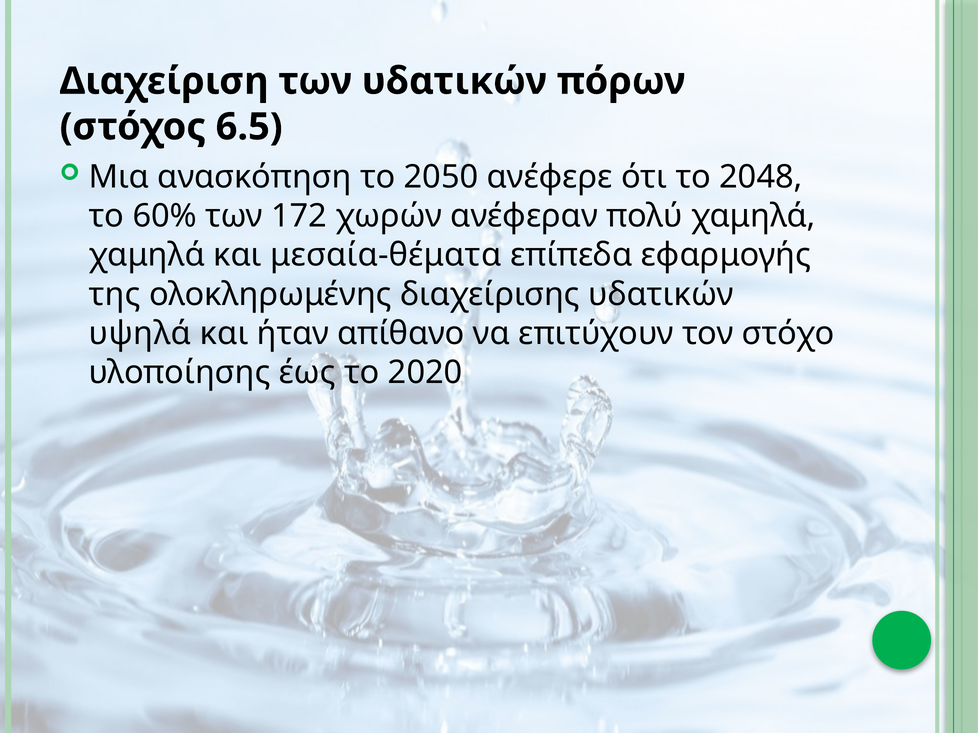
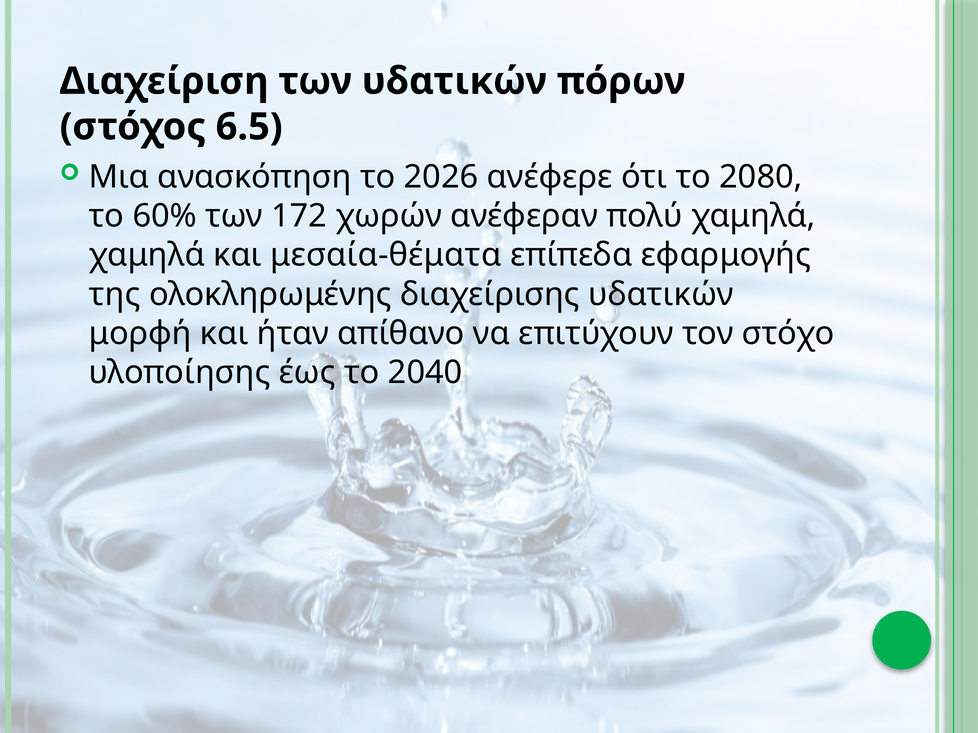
2050: 2050 -> 2026 (441, 177)
2048: 2048 -> 2080 (761, 177)
υψηλά: υψηλά -> μορφή (140, 334)
2020: 2020 -> 2040 (425, 373)
